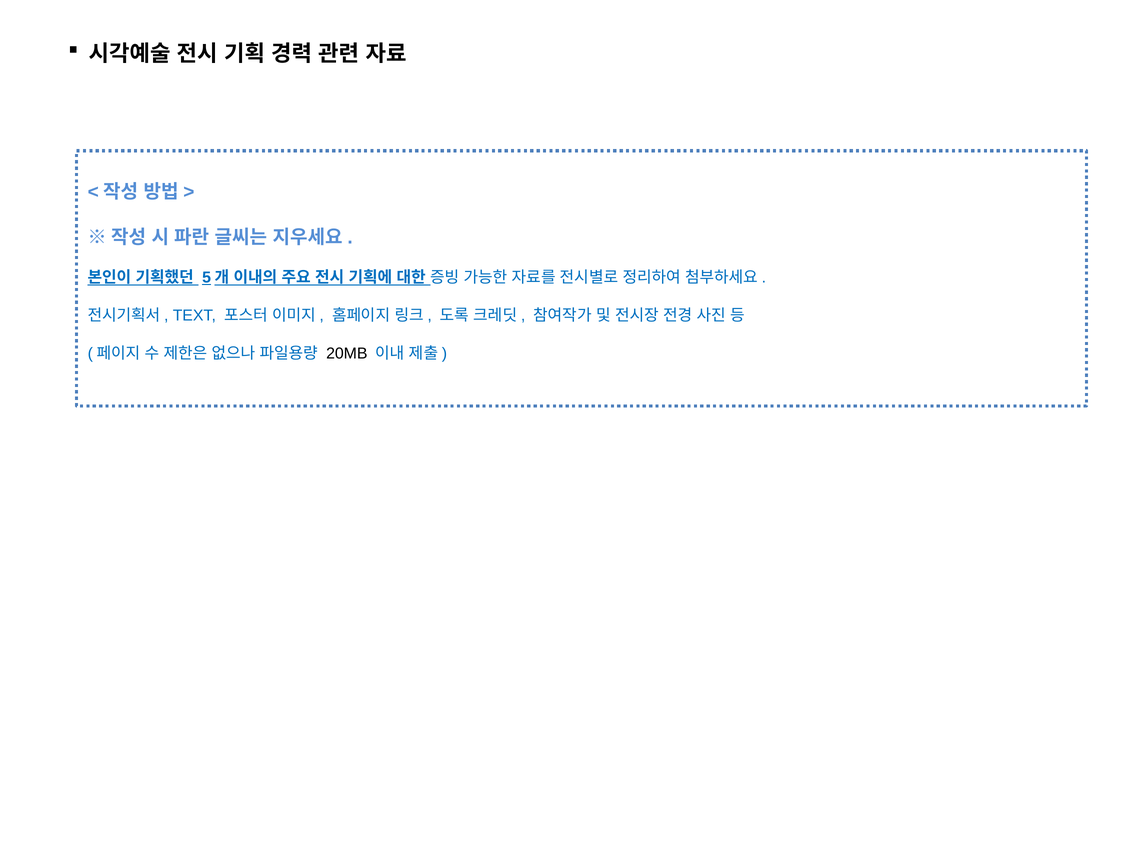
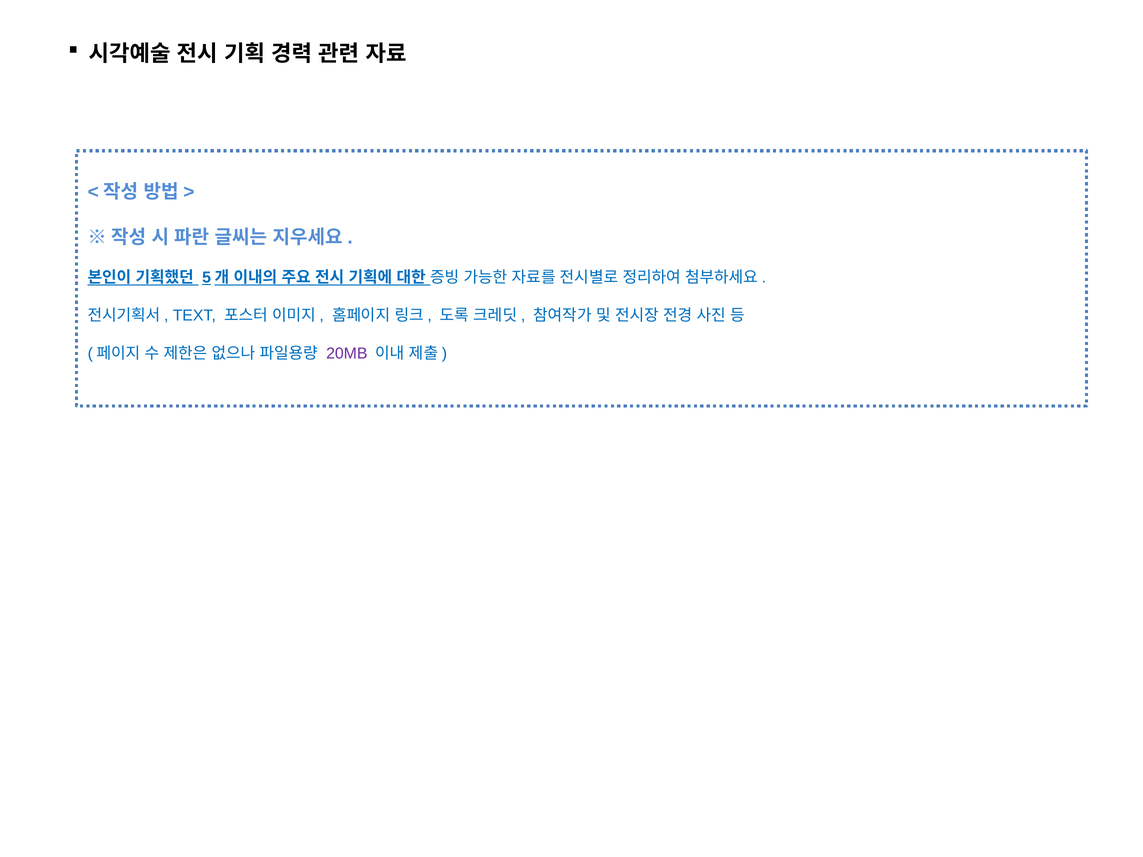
20MB colour: black -> purple (347, 354)
